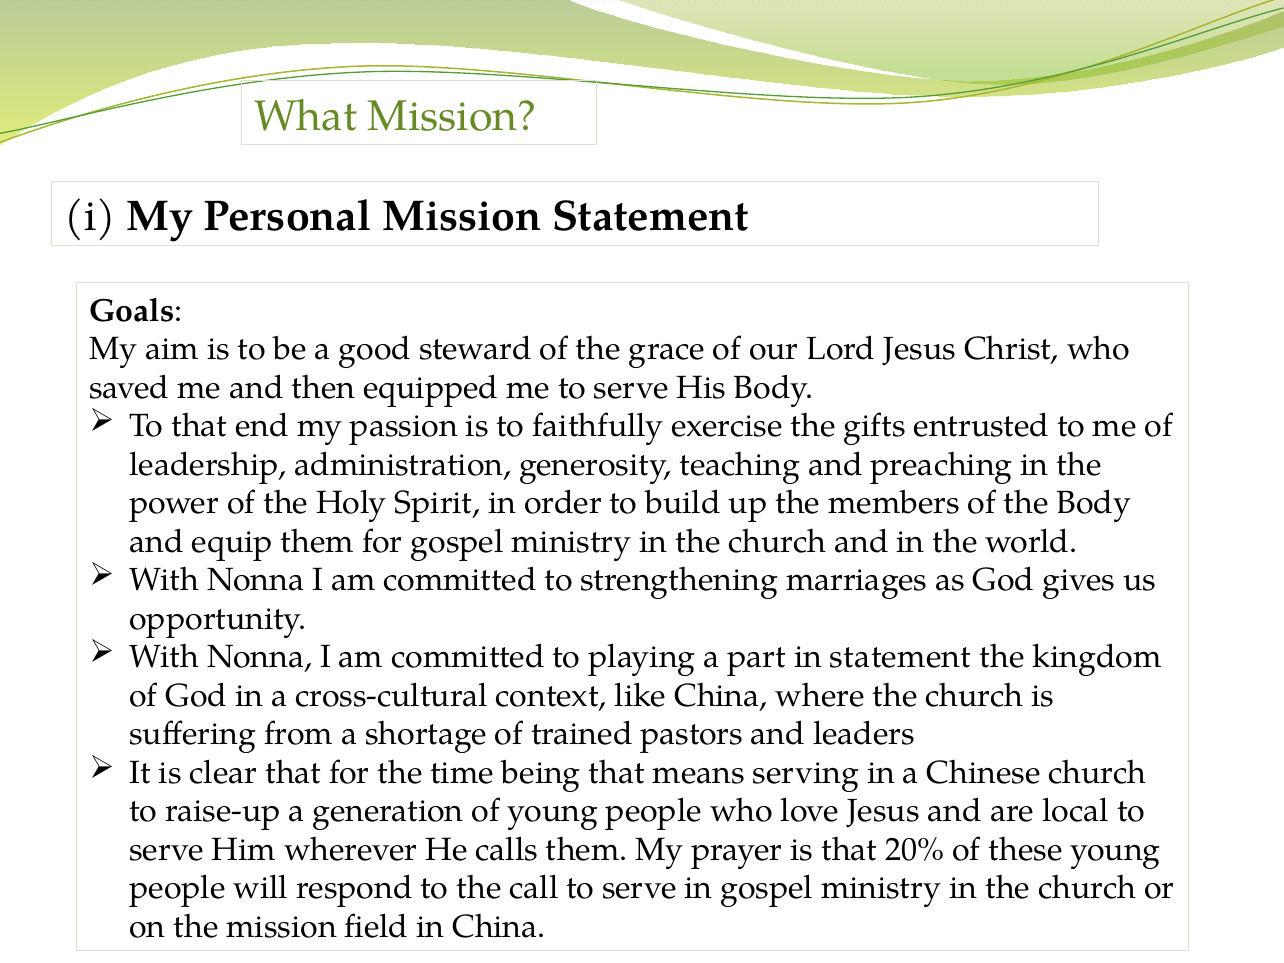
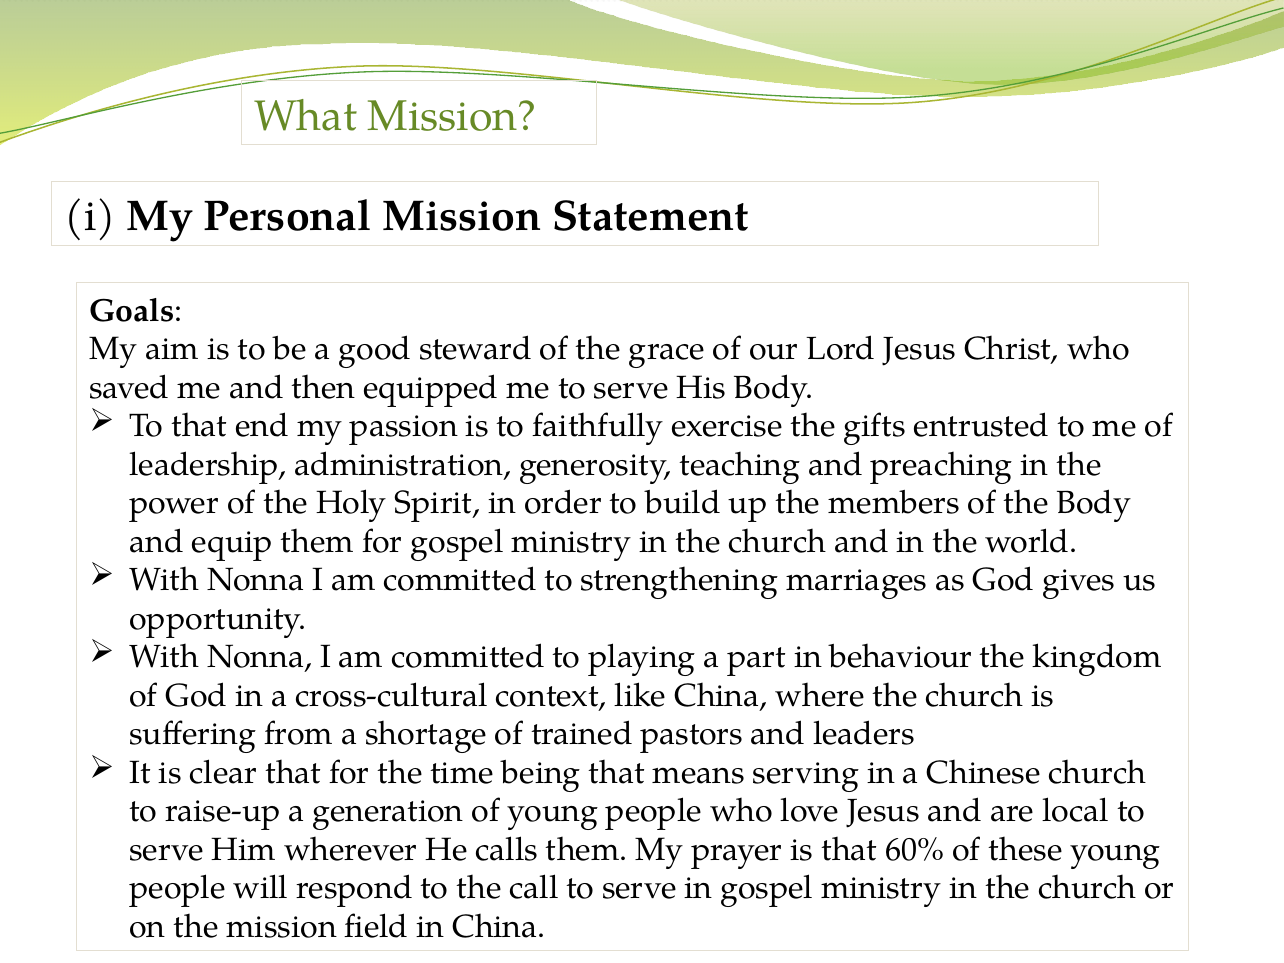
in statement: statement -> behaviour (901, 657)
20%: 20% -> 60% (915, 850)
